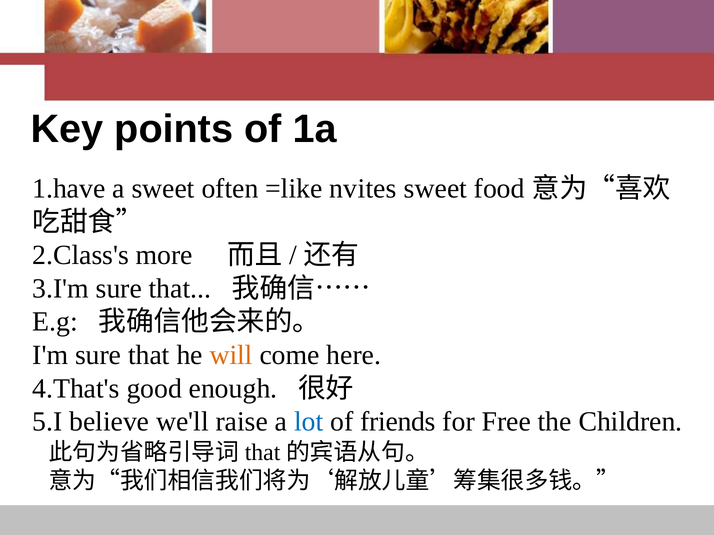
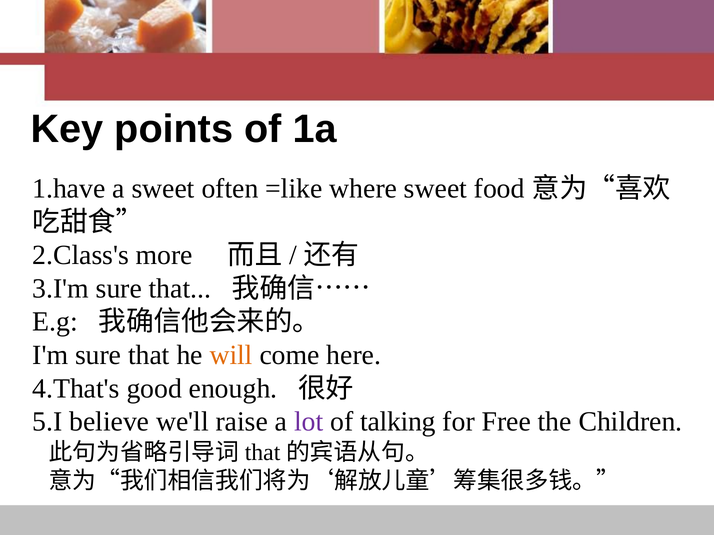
nvites: nvites -> where (363, 189)
lot colour: blue -> purple (309, 422)
friends: friends -> talking (398, 422)
